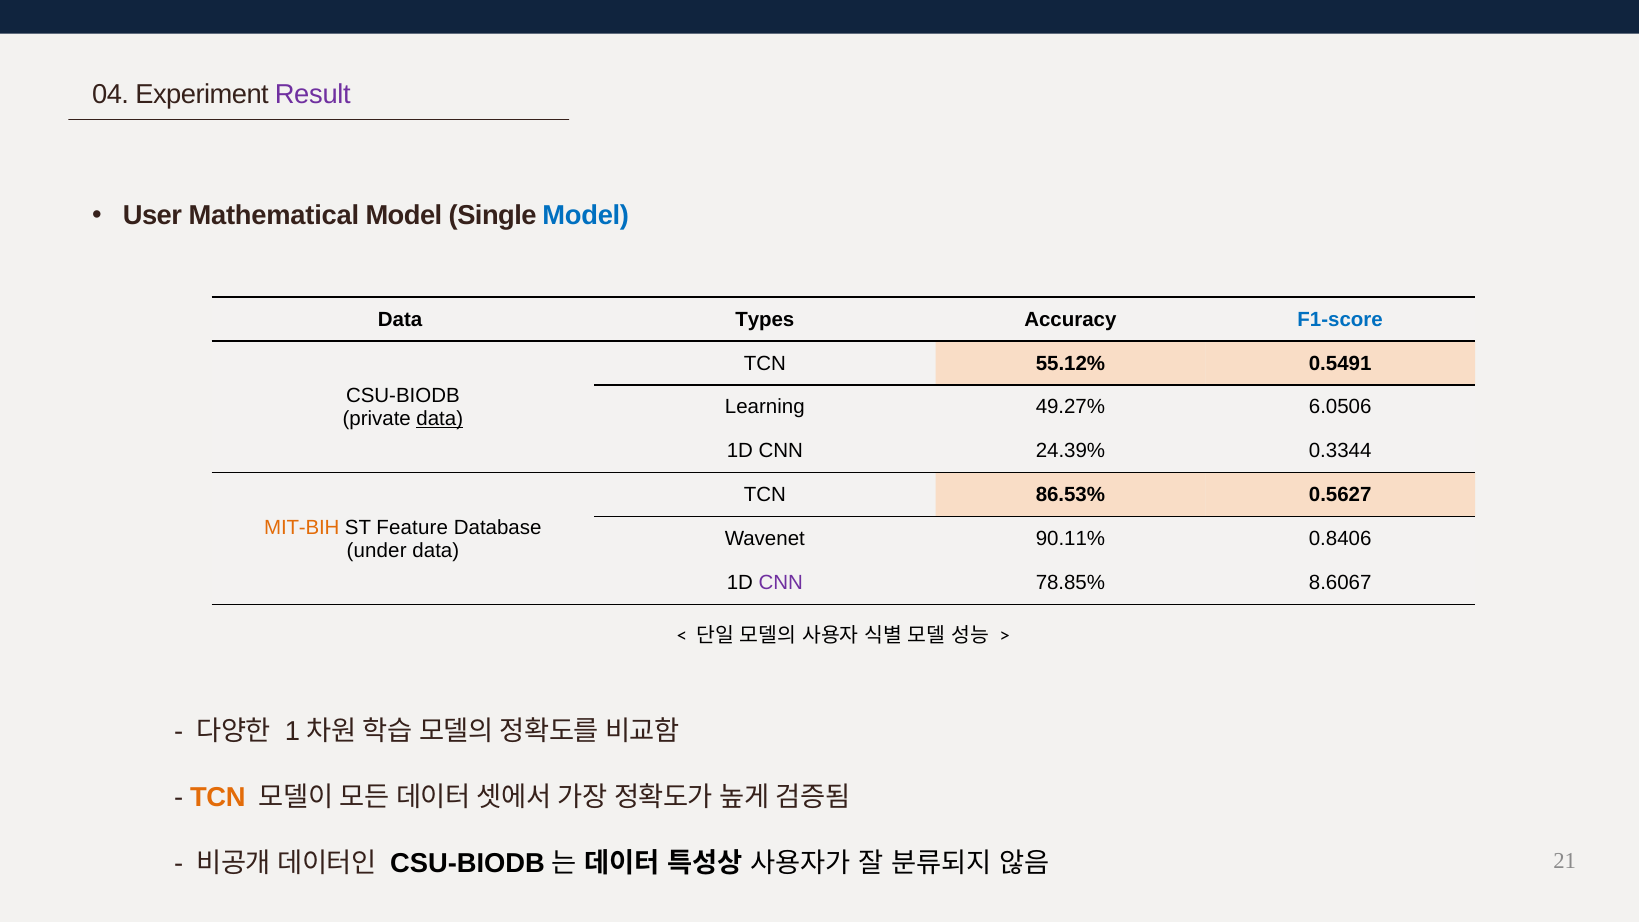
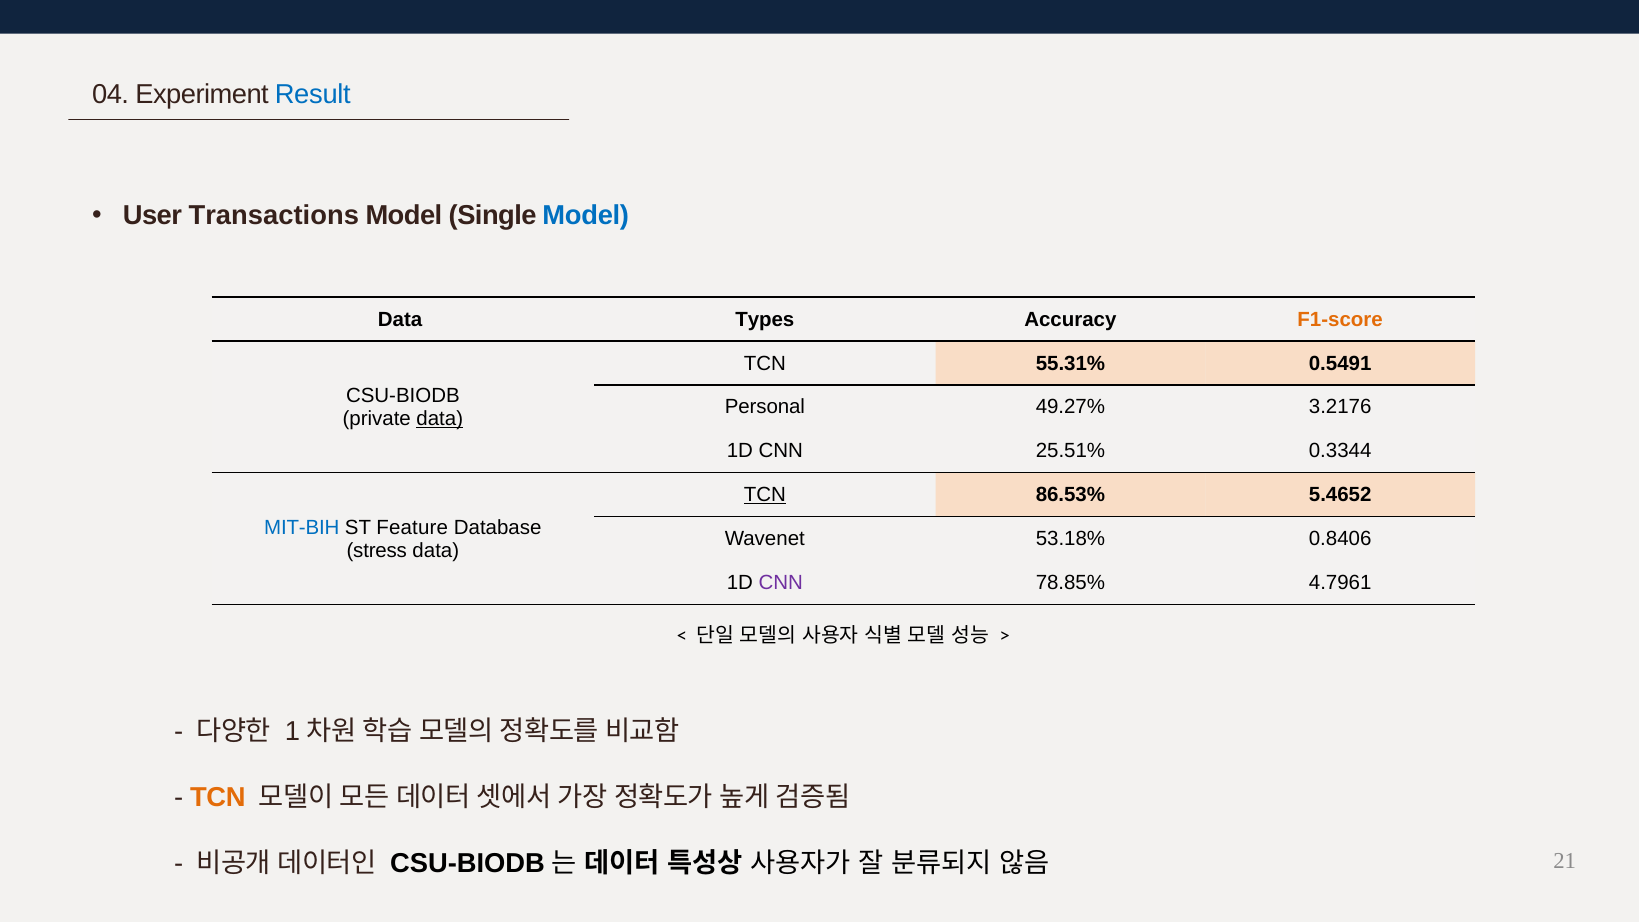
Result colour: purple -> blue (313, 95)
Mathematical: Mathematical -> Transactions (274, 216)
F1-score colour: blue -> orange (1340, 319)
55.12%: 55.12% -> 55.31% (1070, 363)
Learning: Learning -> Personal (765, 407)
6.0506: 6.0506 -> 3.2176 (1340, 407)
24.39%: 24.39% -> 25.51% (1070, 451)
TCN underline: none -> present (765, 495)
0.5627: 0.5627 -> 5.4652 (1340, 495)
MIT-BIH colour: orange -> blue (302, 527)
90.11%: 90.11% -> 53.18% (1070, 539)
under: under -> stress (377, 550)
8.6067: 8.6067 -> 4.7961 (1340, 583)
